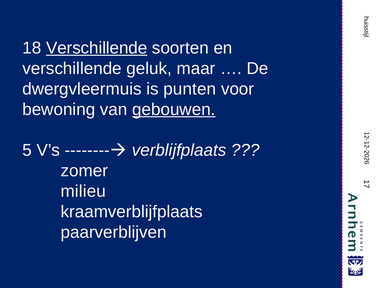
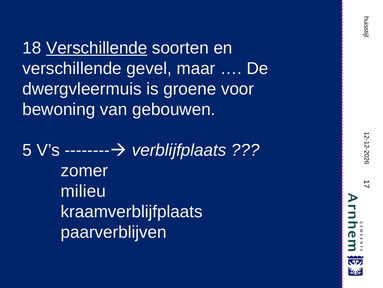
geluk: geluk -> gevel (149, 68)
punten: punten -> groene (190, 89)
gebouwen underline: present -> none (174, 109)
